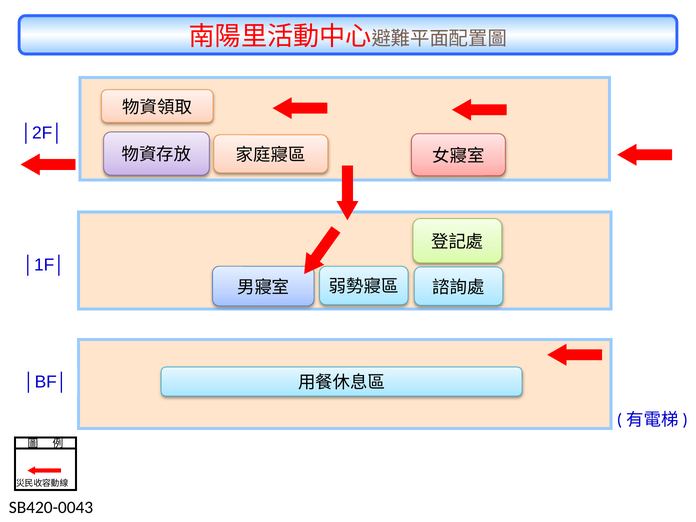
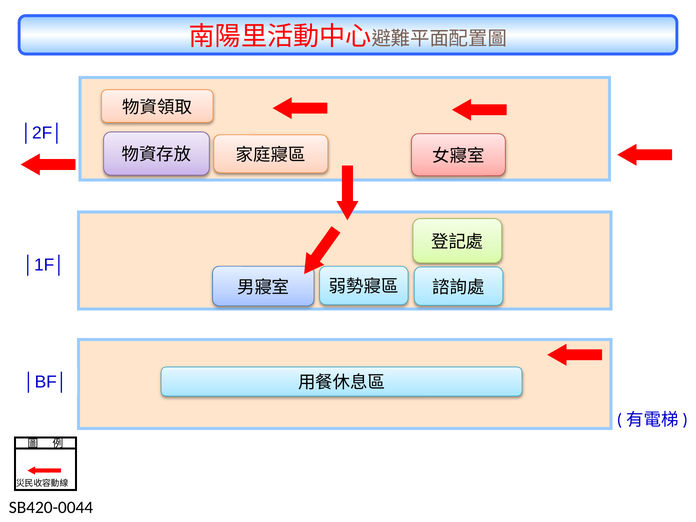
SB420-0043: SB420-0043 -> SB420-0044 (51, 508)
